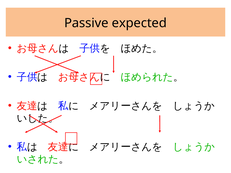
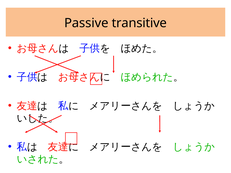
expected: expected -> transitive (139, 23)
